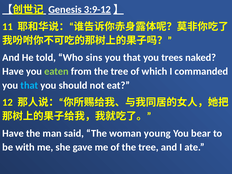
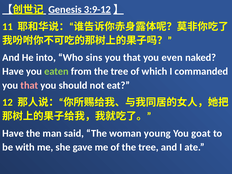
told: told -> into (46, 58)
trees: trees -> even (172, 58)
that colour: light blue -> pink (29, 85)
bear: bear -> goat (201, 133)
